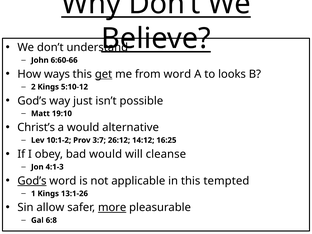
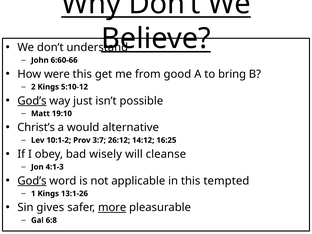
ways: ways -> were (57, 74)
get underline: present -> none (104, 74)
from word: word -> good (177, 74)
looks: looks -> bring (232, 74)
God’s underline: none -> present (32, 101)
bad would: would -> wisely (106, 154)
allow: allow -> gives (50, 208)
